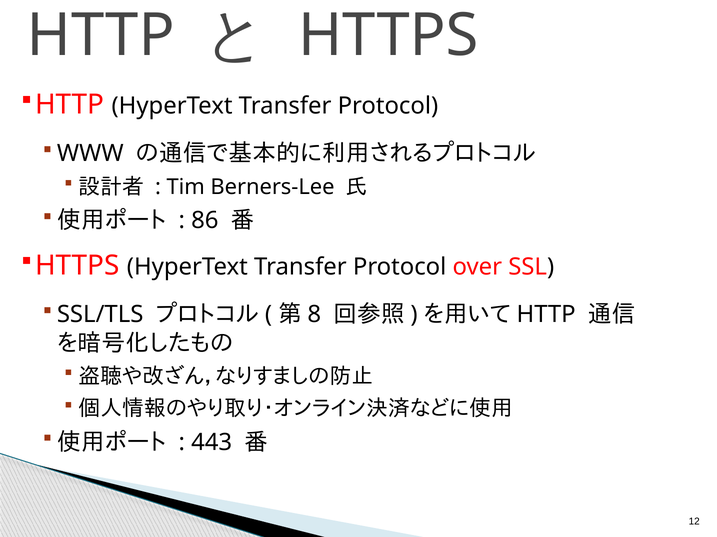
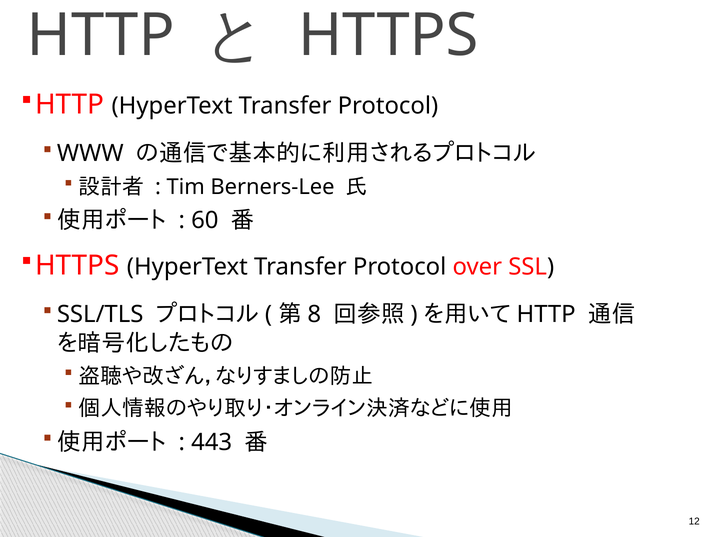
86: 86 -> 60 (205, 221)
